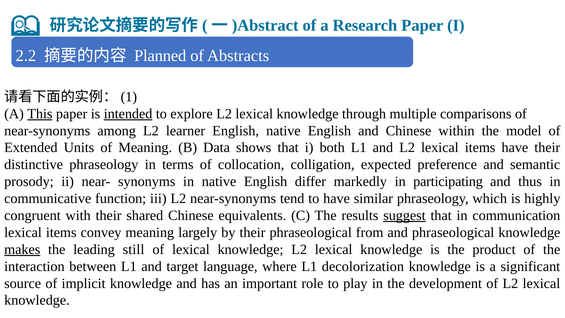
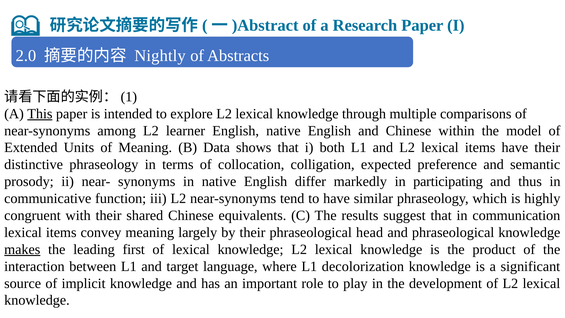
2.2: 2.2 -> 2.0 (26, 56)
Planned: Planned -> Nightly (160, 56)
intended underline: present -> none (128, 114)
suggest underline: present -> none (404, 215)
from: from -> head (370, 232)
still: still -> first (134, 249)
